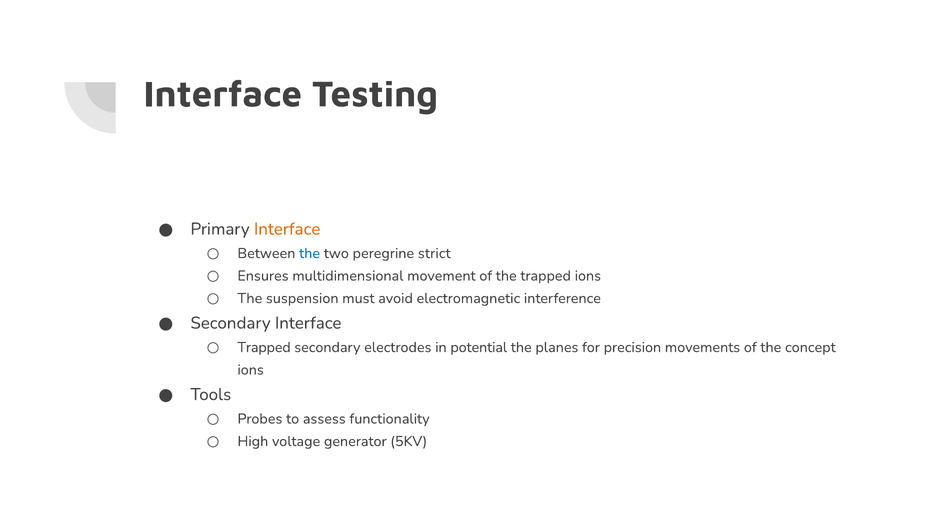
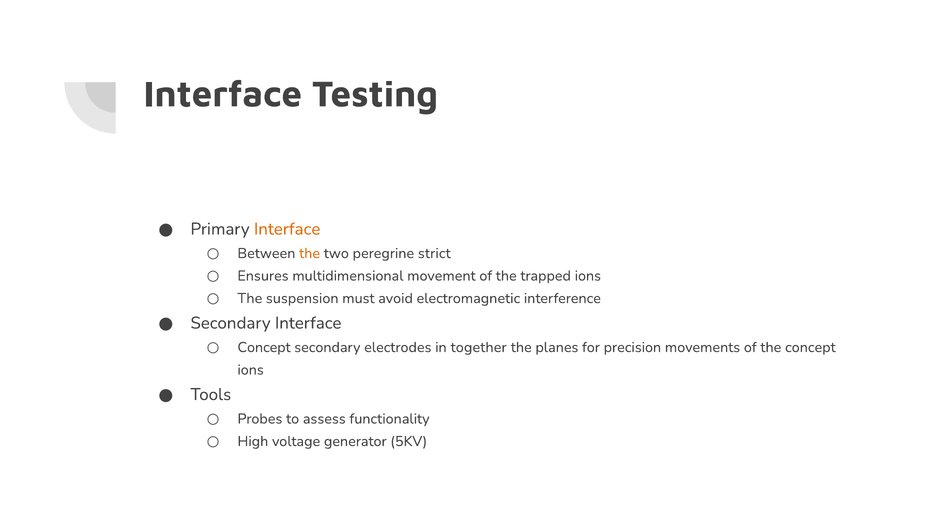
the colour: blue -> orange (310, 253)
Trapped: Trapped -> Concept (264, 347)
potential: potential -> together (479, 347)
